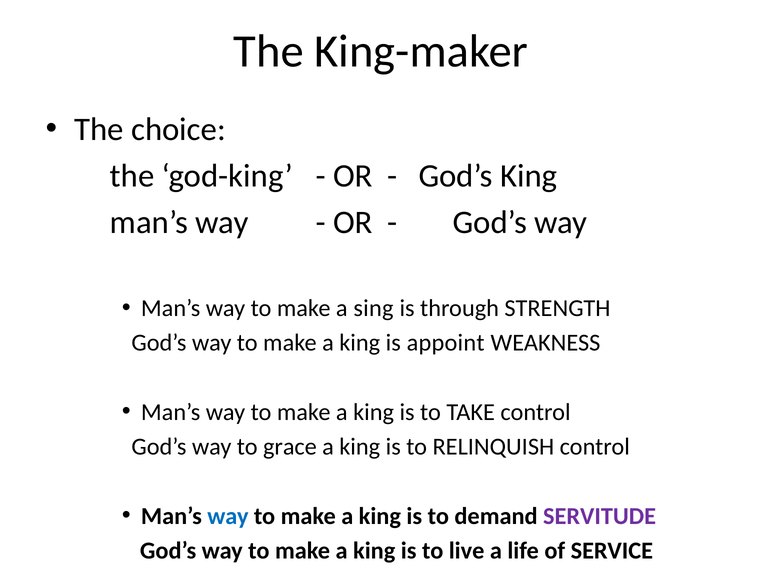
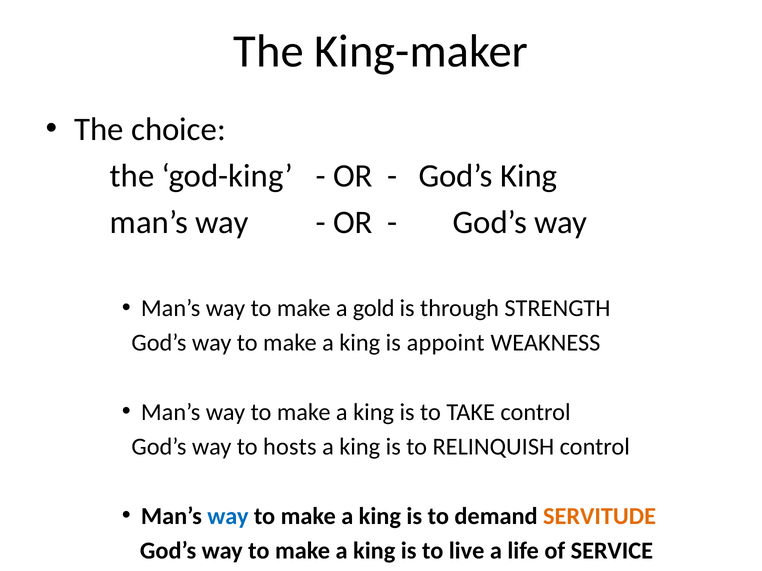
sing: sing -> gold (374, 308)
grace: grace -> hosts (290, 447)
SERVITUDE colour: purple -> orange (600, 517)
